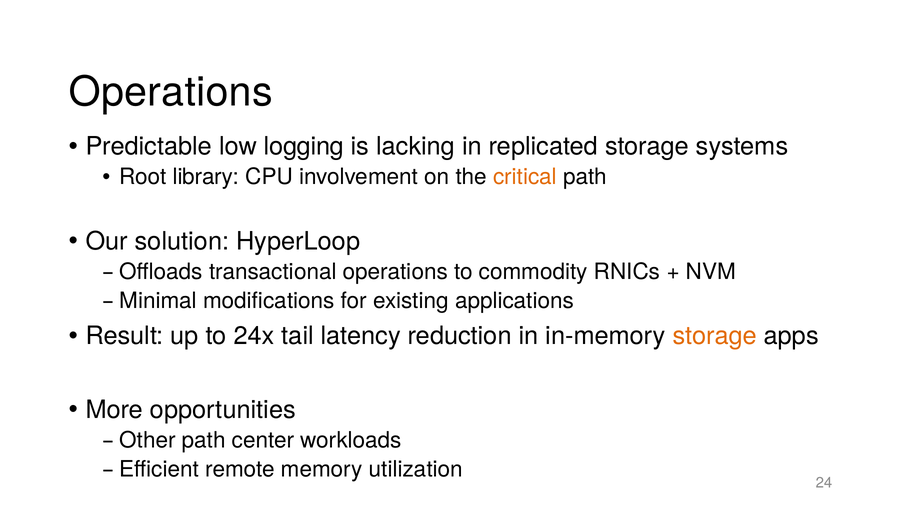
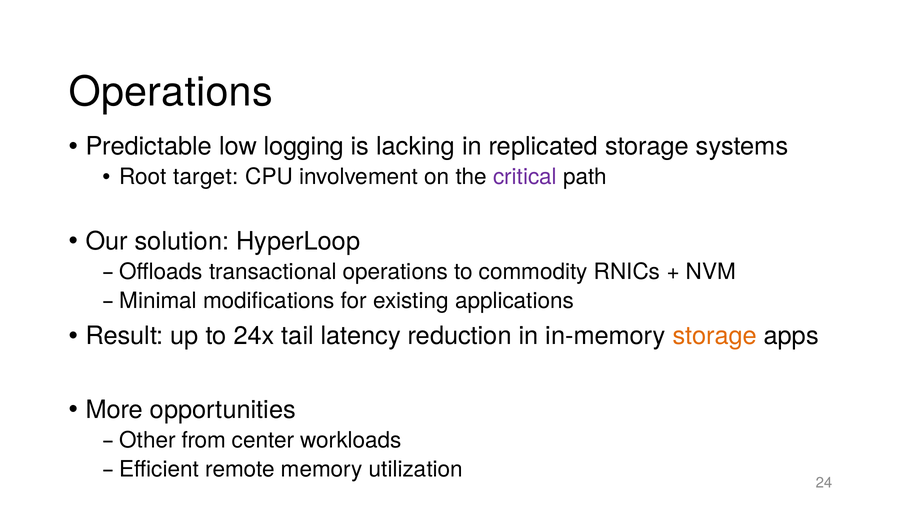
library: library -> target (206, 177)
critical colour: orange -> purple (525, 177)
Other path: path -> from (204, 440)
